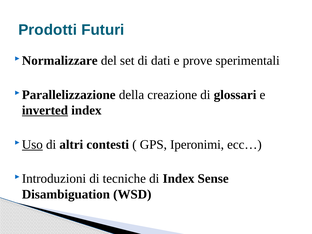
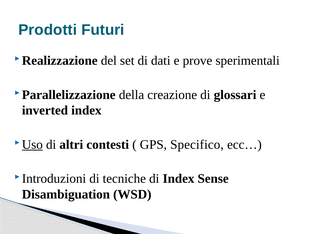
Normalizzare: Normalizzare -> Realizzazione (60, 61)
inverted underline: present -> none (45, 110)
Iperonimi: Iperonimi -> Specifico (197, 144)
